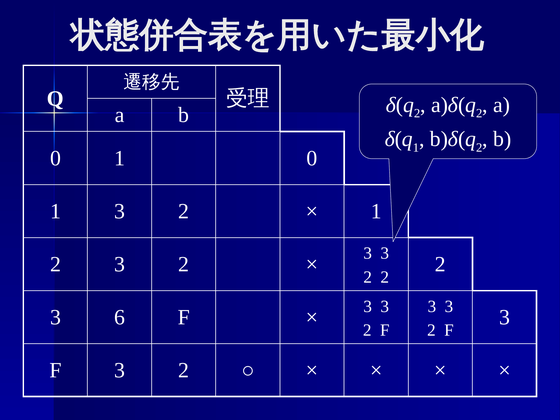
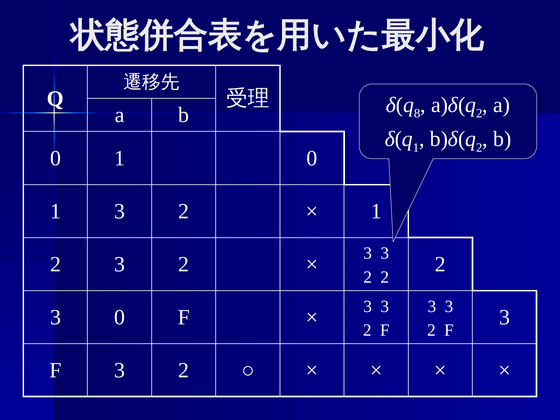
2: 2 -> 8 (417, 113)
3 6: 6 -> 0 (120, 317)
